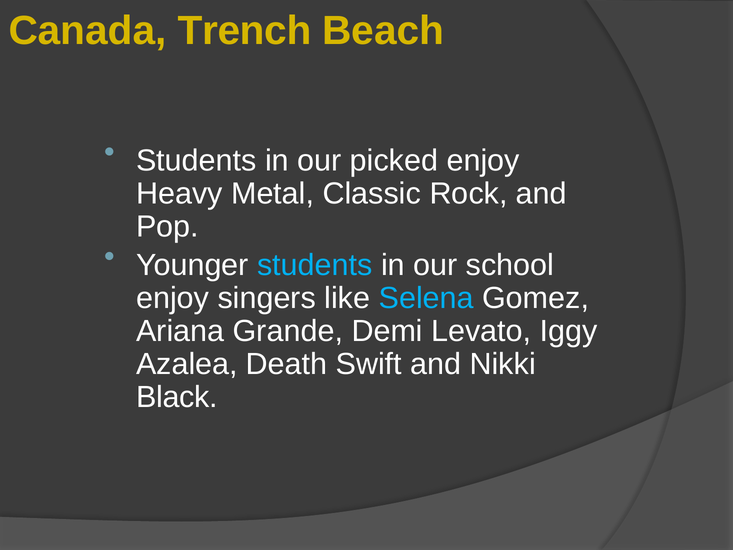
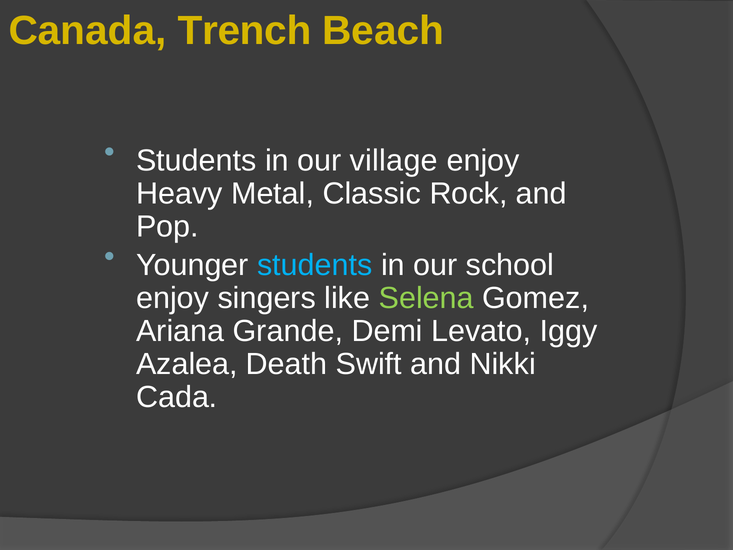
picked: picked -> village (394, 160)
Selena colour: light blue -> light green (426, 298)
Black: Black -> Cada (177, 397)
